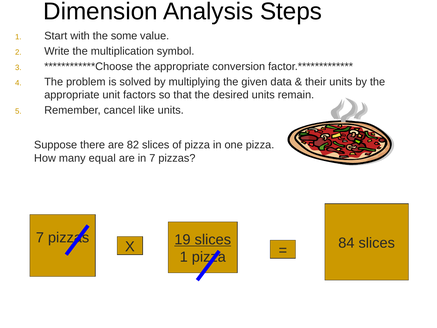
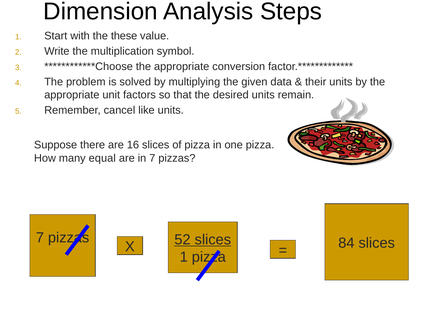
some: some -> these (124, 36)
82: 82 -> 16 (133, 145)
19: 19 -> 52 (183, 239)
